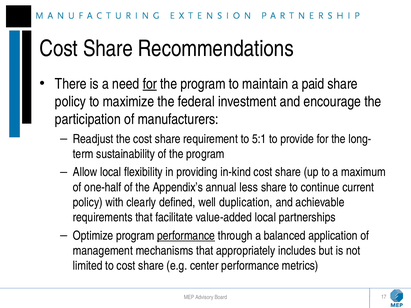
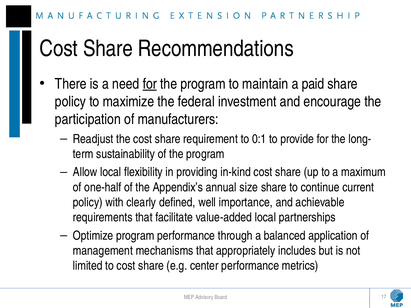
5:1: 5:1 -> 0:1 (259, 139)
less: less -> size (249, 187)
duplication: duplication -> importance (246, 202)
performance underline: present -> none (186, 236)
